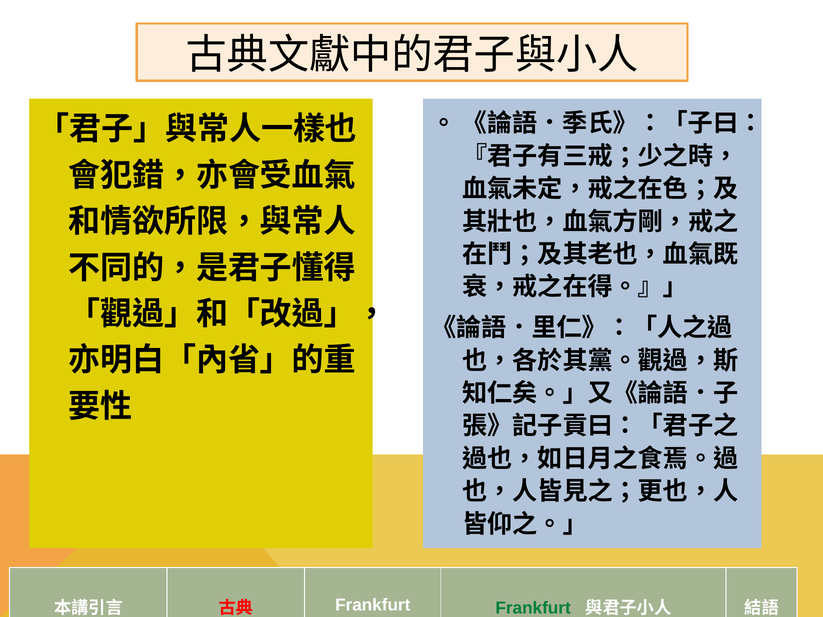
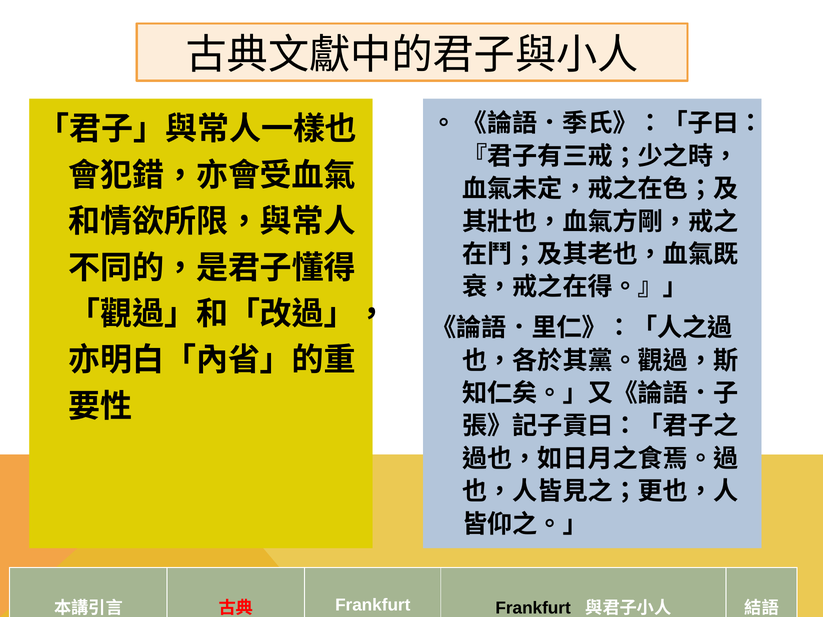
Frankfurt colour: green -> black (533, 608)
